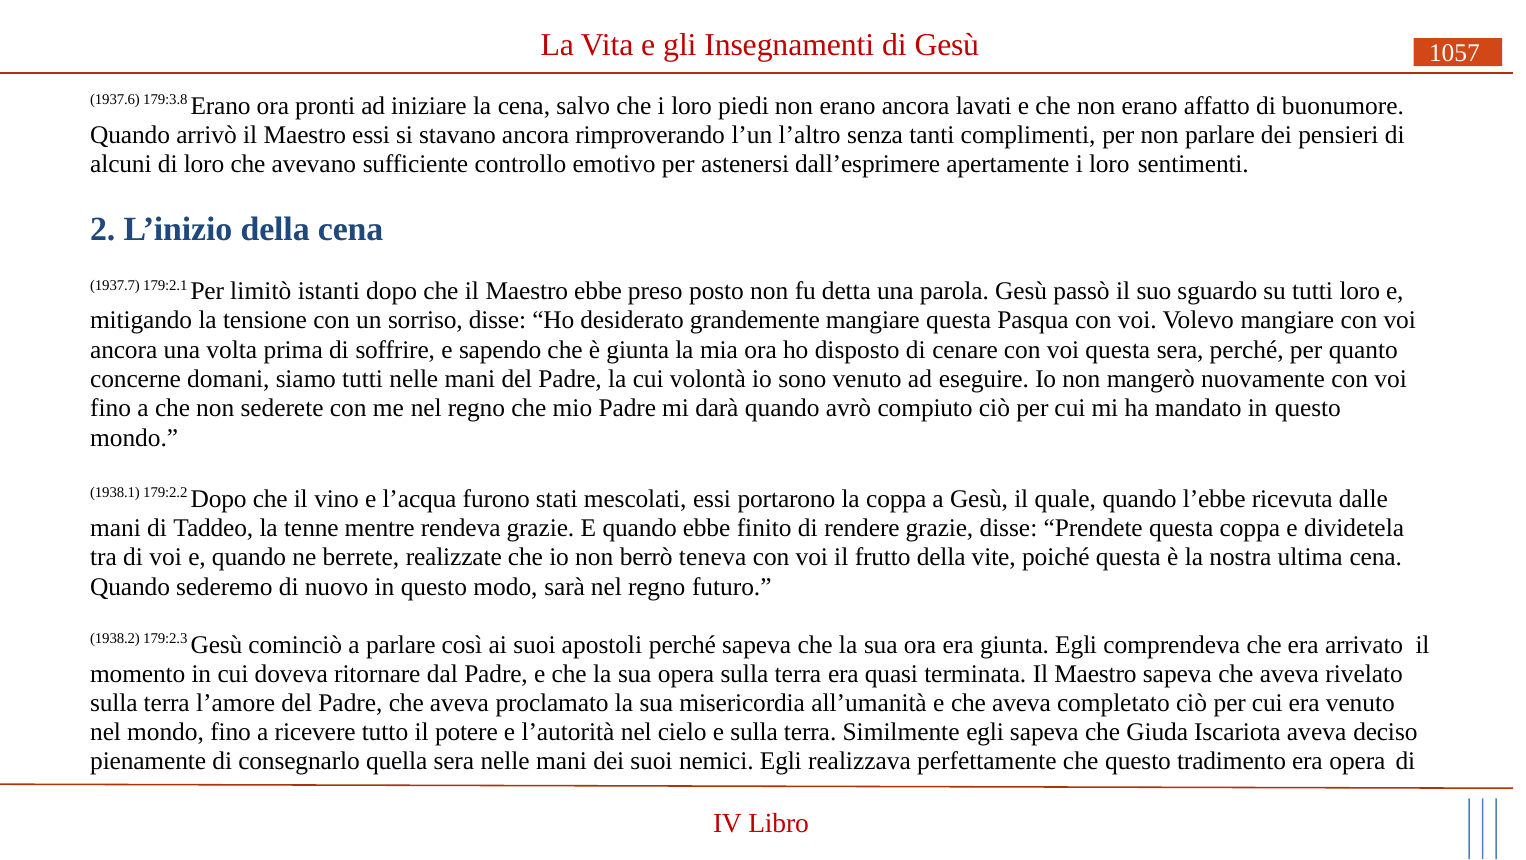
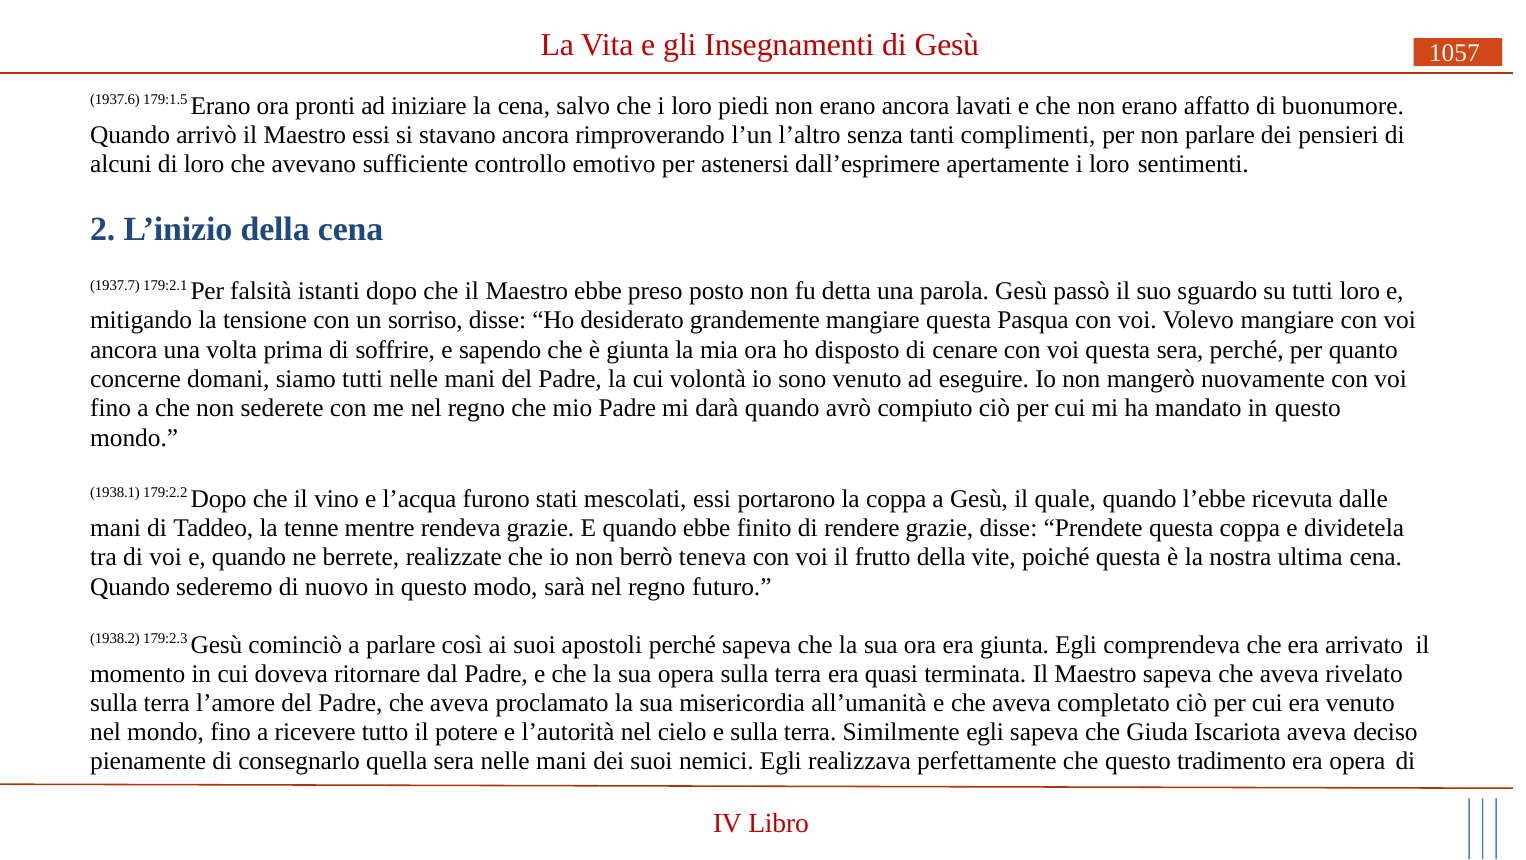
179:3.8: 179:3.8 -> 179:1.5 (165, 99)
limitò: limitò -> falsità (261, 291)
